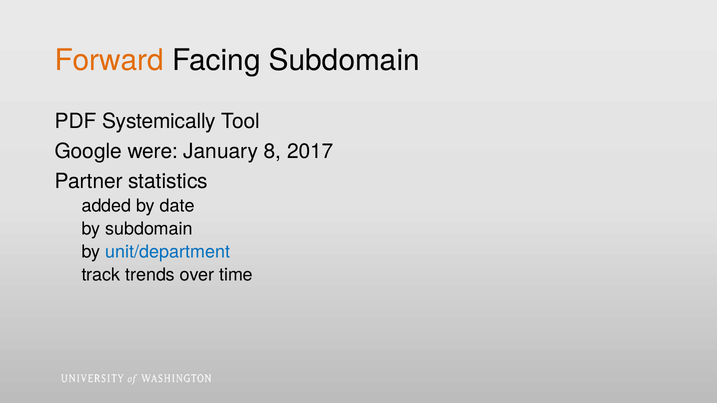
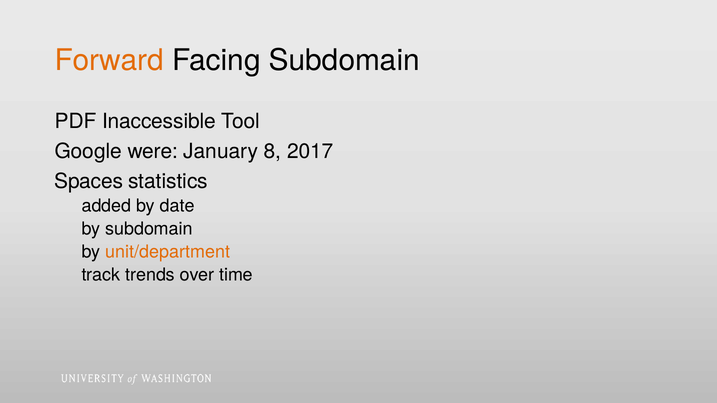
Systemically: Systemically -> Inaccessible (159, 121)
Partner: Partner -> Spaces (89, 181)
unit/department colour: blue -> orange (168, 252)
